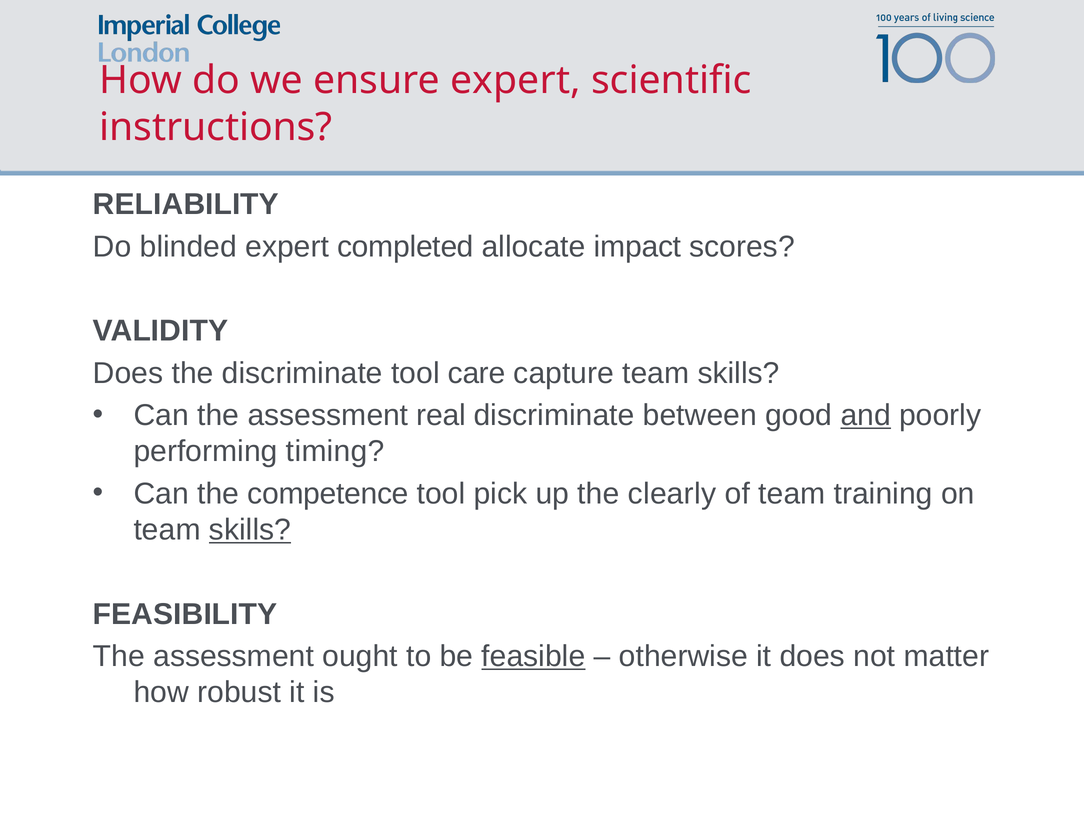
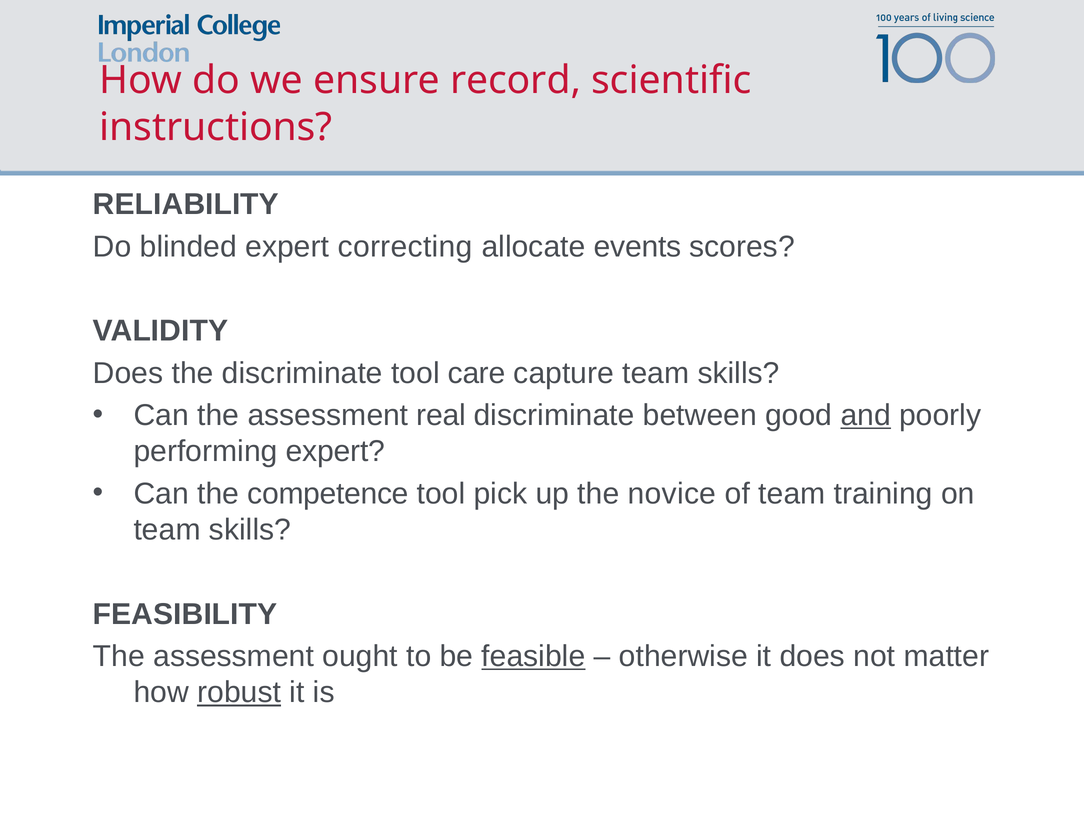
ensure expert: expert -> record (516, 80)
completed: completed -> correcting (405, 247)
impact: impact -> events (637, 247)
performing timing: timing -> expert (336, 452)
clearly: clearly -> novice (672, 494)
skills underline: present -> none (250, 530)
robust underline: none -> present (239, 692)
